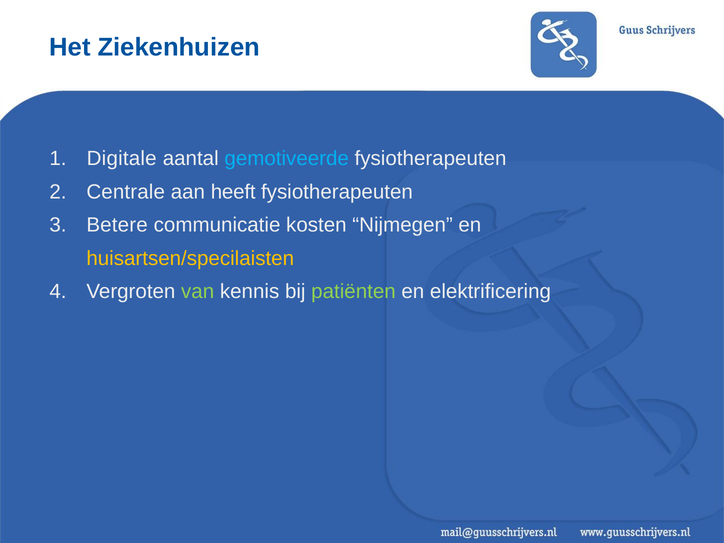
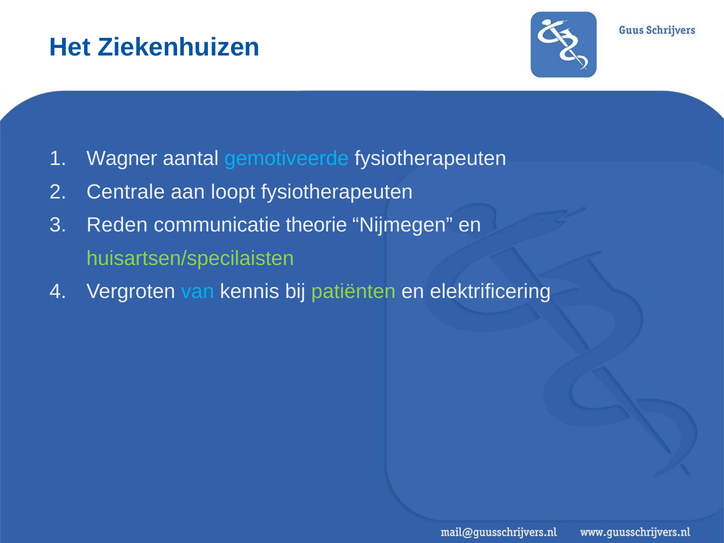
Digitale: Digitale -> Wagner (122, 159)
heeft: heeft -> loopt (233, 192)
Betere: Betere -> Reden (117, 225)
kosten: kosten -> theorie (316, 225)
huisartsen/specilaisten colour: yellow -> light green (190, 258)
van colour: light green -> light blue (198, 292)
